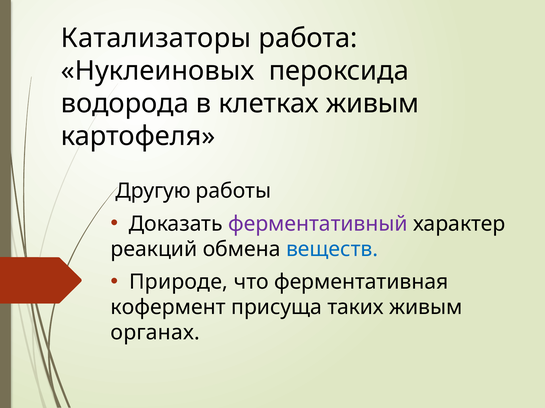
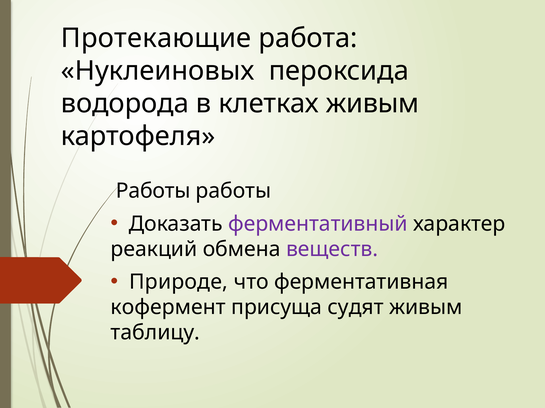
Катализаторы: Катализаторы -> Протекающие (156, 38)
Другую: Другую -> Работы (153, 191)
веществ colour: blue -> purple (332, 250)
таких: таких -> судят (356, 308)
органах: органах -> таблицу (155, 333)
